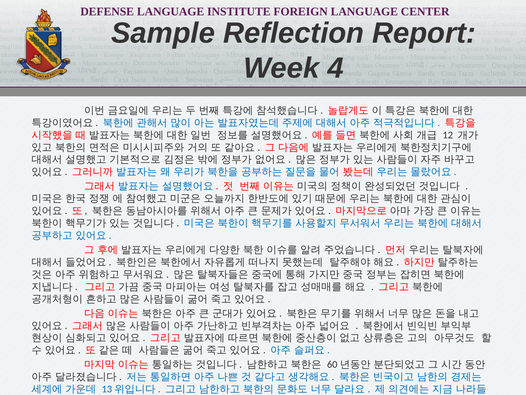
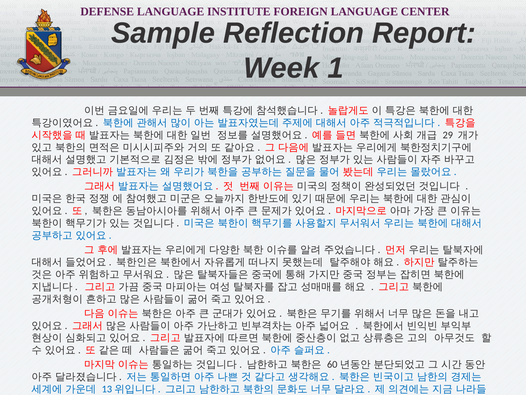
4: 4 -> 1 (336, 68)
12: 12 -> 29 (448, 135)
